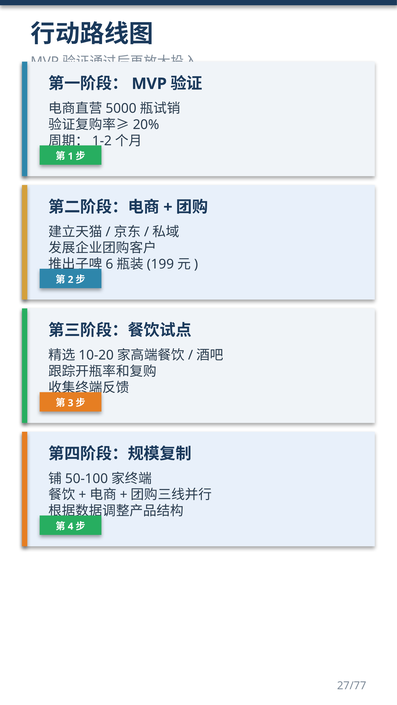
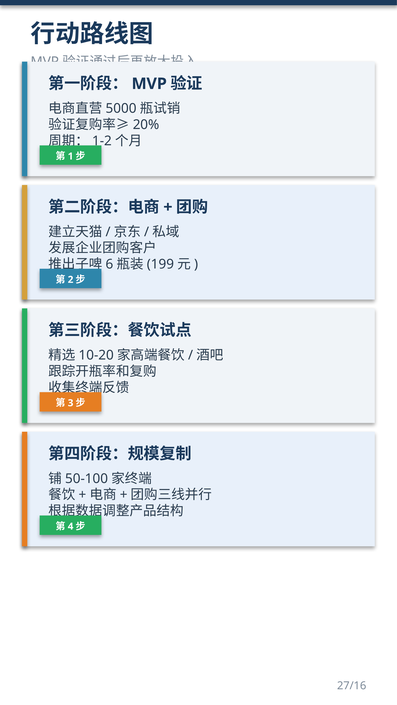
27/77: 27/77 -> 27/16 (352, 687)
